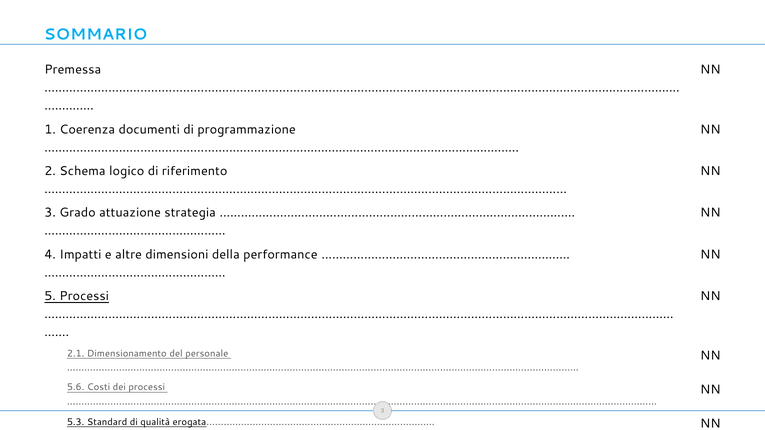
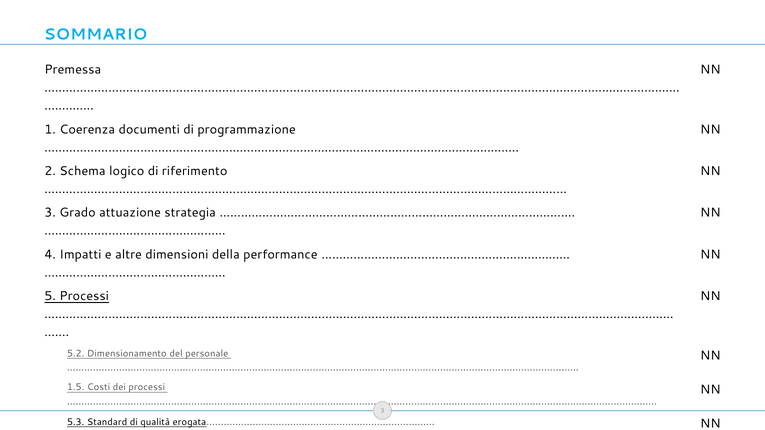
2.1: 2.1 -> 5.2 (76, 354)
5.6: 5.6 -> 1.5 (76, 388)
